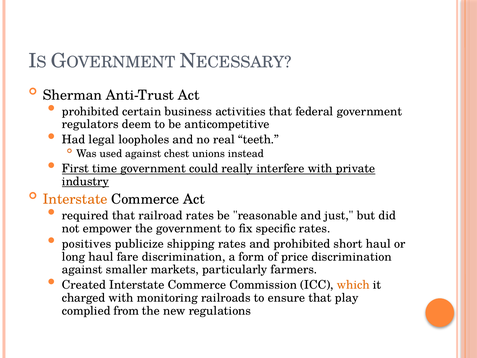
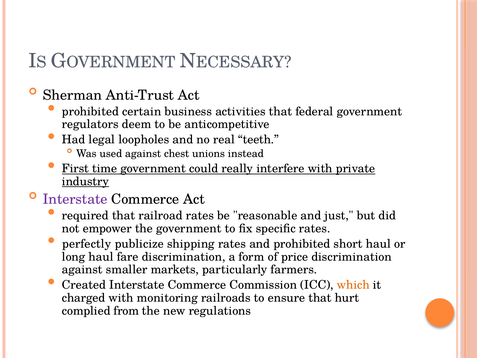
Interstate colour: orange -> purple (75, 199)
positives: positives -> perfectly (87, 244)
play: play -> hurt (347, 298)
